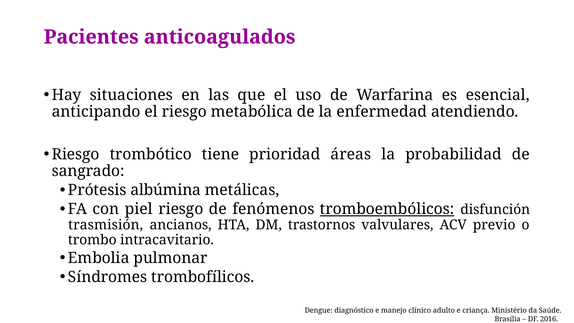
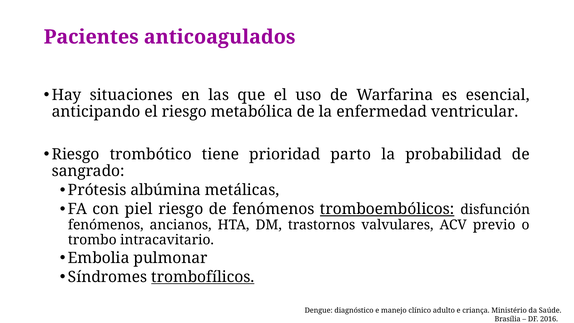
atendiendo: atendiendo -> ventricular (475, 112)
áreas: áreas -> parto (351, 154)
trasmisión: trasmisión -> fenómenos (106, 225)
trombofílicos underline: none -> present (203, 277)
